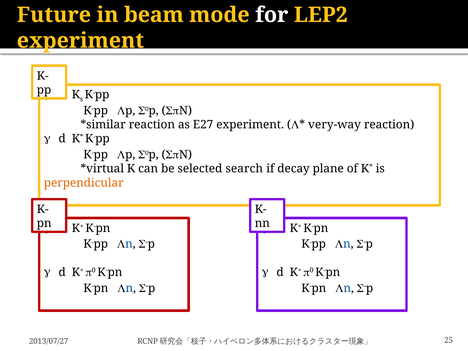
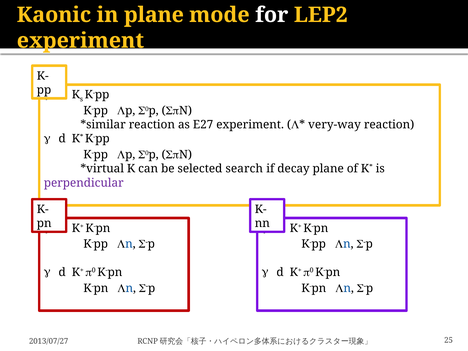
Future: Future -> Kaonic (54, 15)
in beam: beam -> plane (154, 15)
perpendicular colour: orange -> purple (84, 183)
